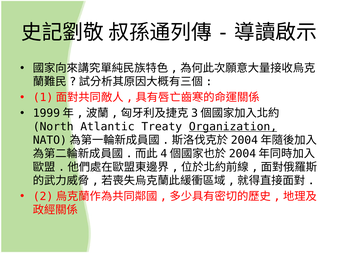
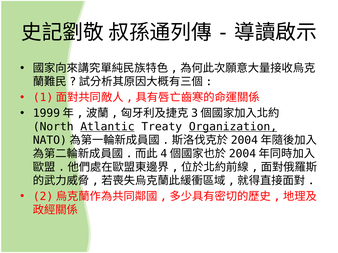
Atlantic underline: none -> present (107, 127)
